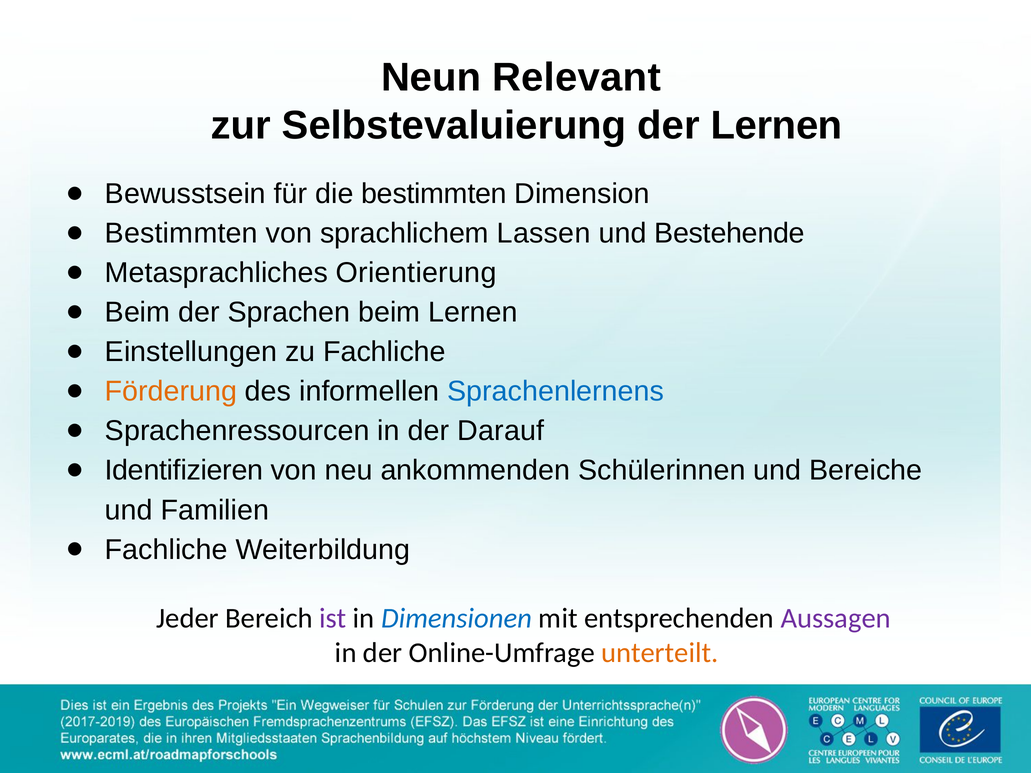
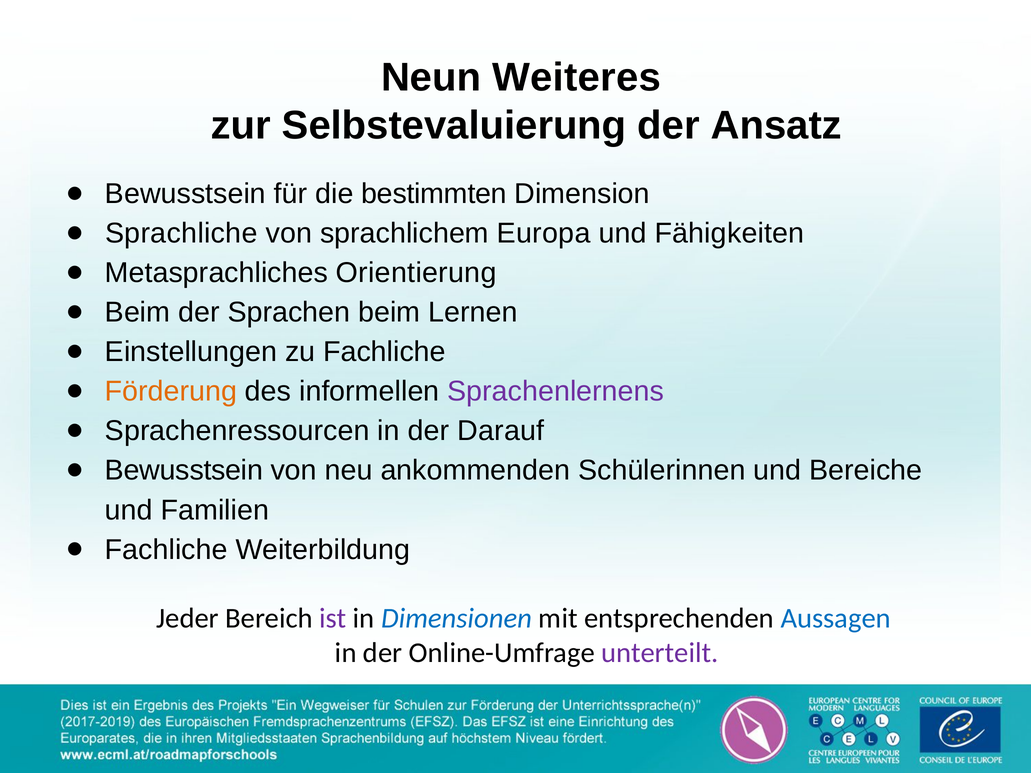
Relevant: Relevant -> Weiteres (577, 77)
der Lernen: Lernen -> Ansatz (776, 126)
Bestimmten: Bestimmten -> Sprachliche (181, 233)
Lassen: Lassen -> Europa (544, 233)
Bestehende: Bestehende -> Fähigkeiten (729, 233)
Sprachenlernens colour: blue -> purple (556, 392)
Identifizieren: Identifizieren -> Bewusstsein (184, 471)
Aussagen colour: purple -> blue (836, 619)
unterteilt colour: orange -> purple (660, 653)
